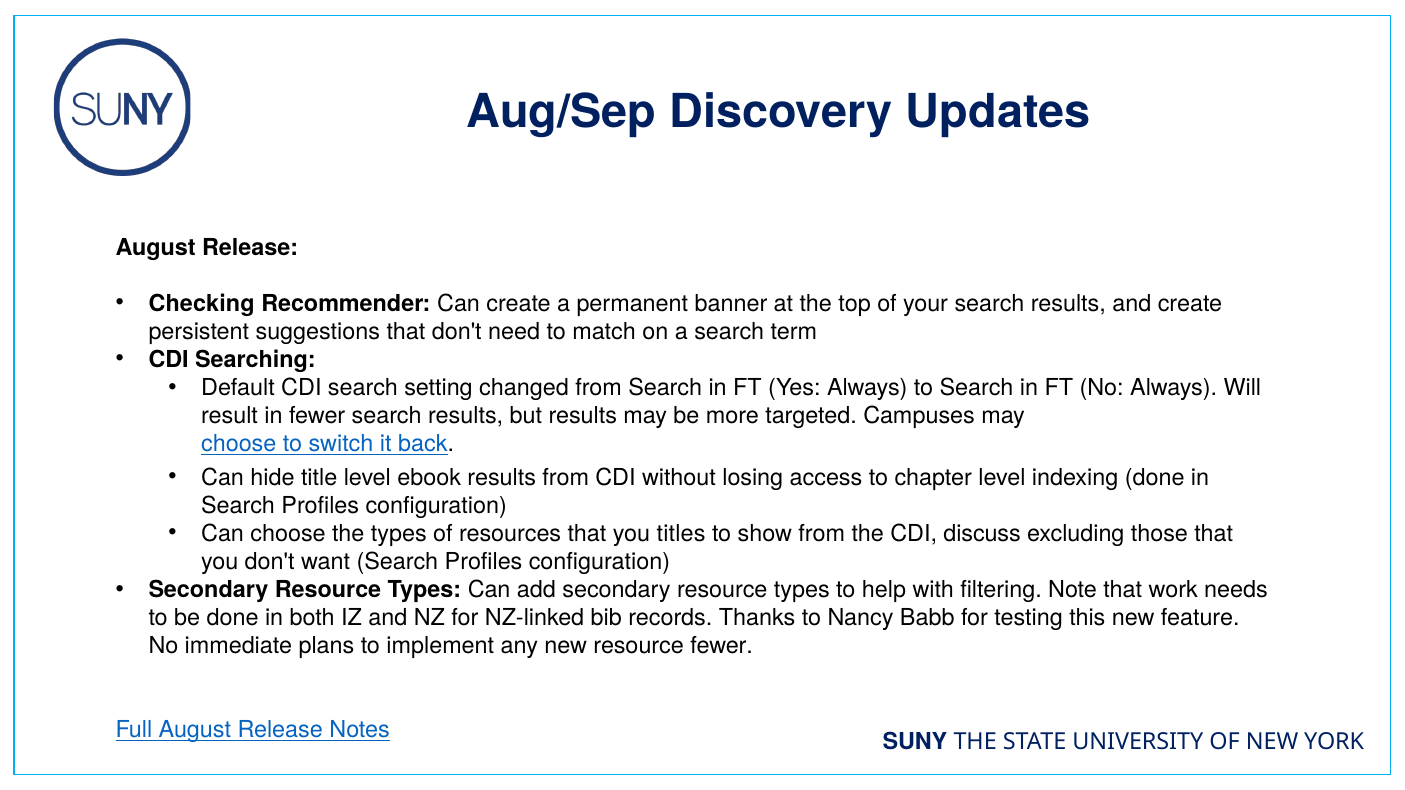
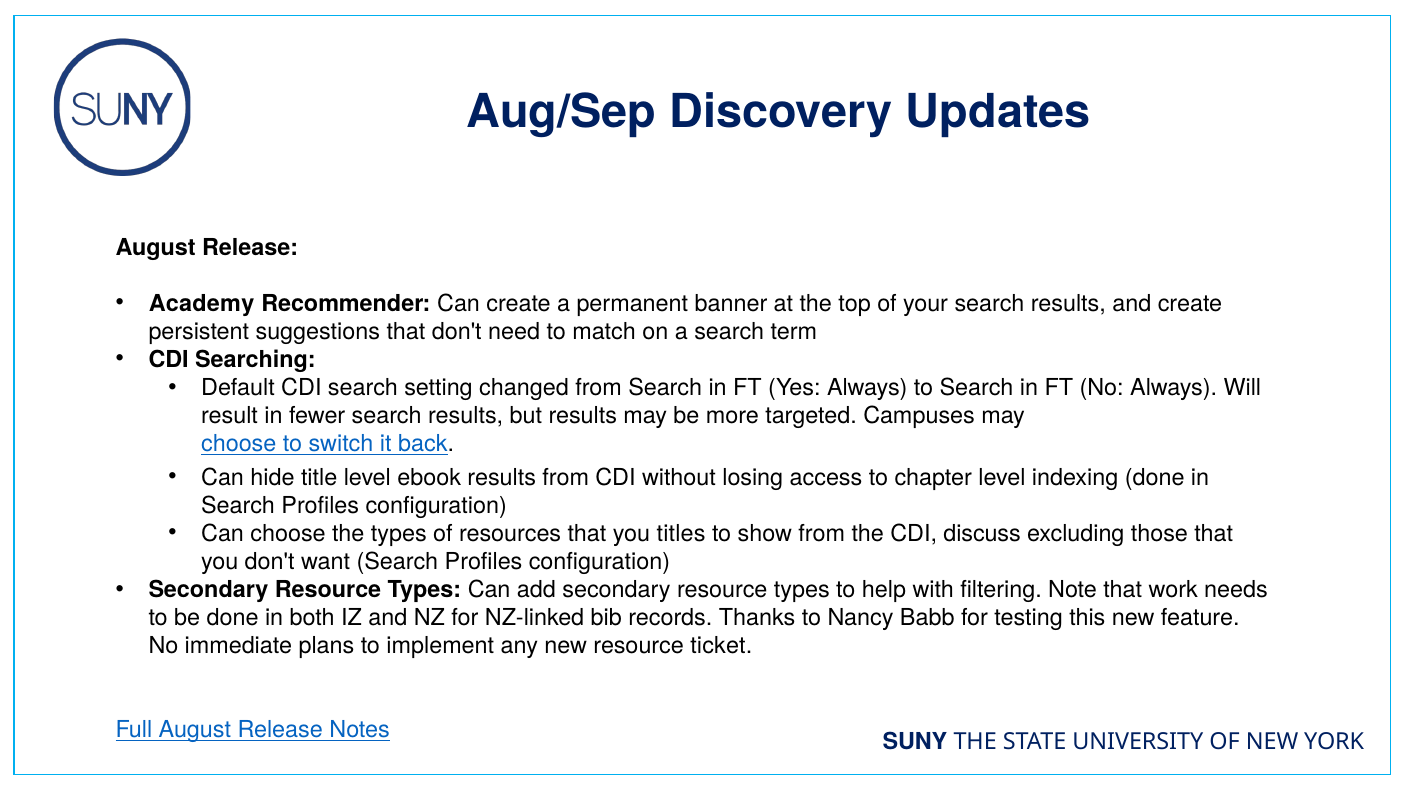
Checking: Checking -> Academy (202, 304)
resource fewer: fewer -> ticket (721, 646)
